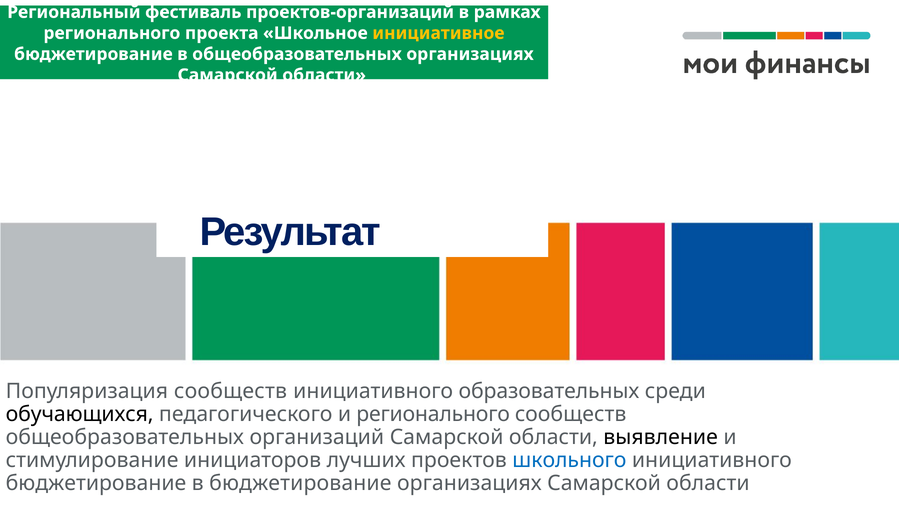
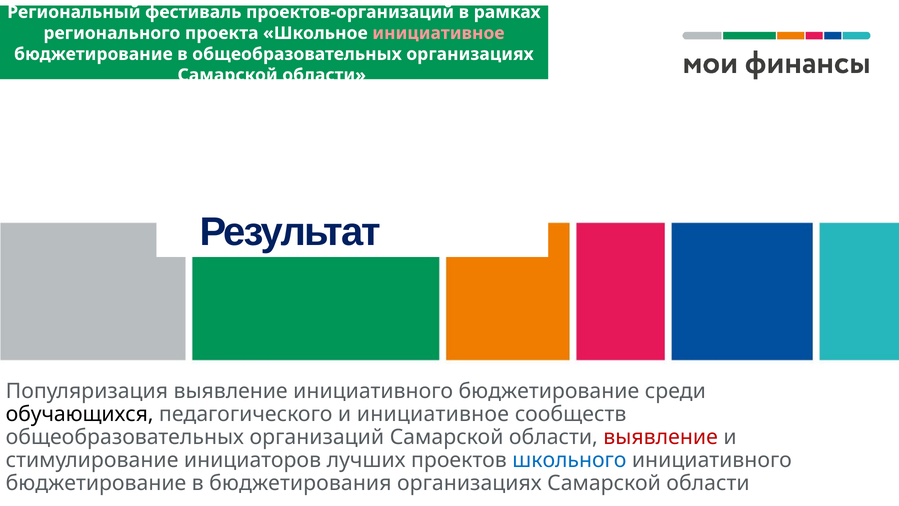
инициативное colour: yellow -> pink (438, 33)
Популяризация сообществ: сообществ -> выявление (231, 391)
образовательных: образовательных -> бюджетирование (549, 391)
и регионального: регионального -> инициативное (433, 414)
выявление colour: black -> red (661, 437)
в бюджетирование: бюджетирование -> бюджетирования (300, 483)
